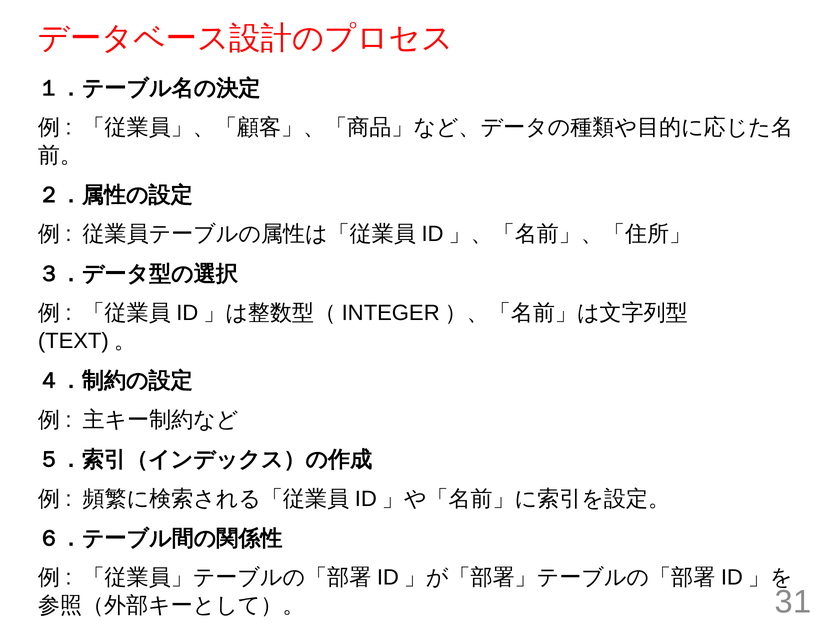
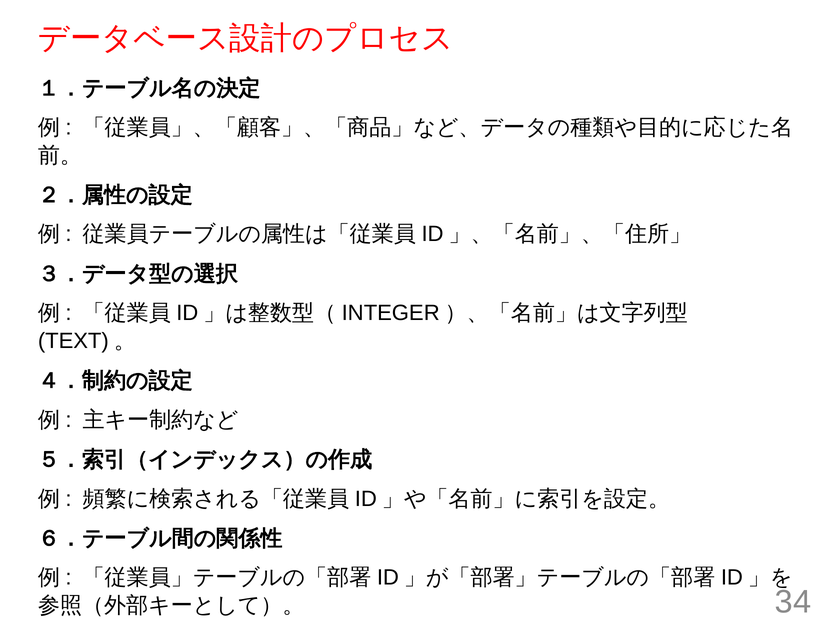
31: 31 -> 34 (793, 602)
